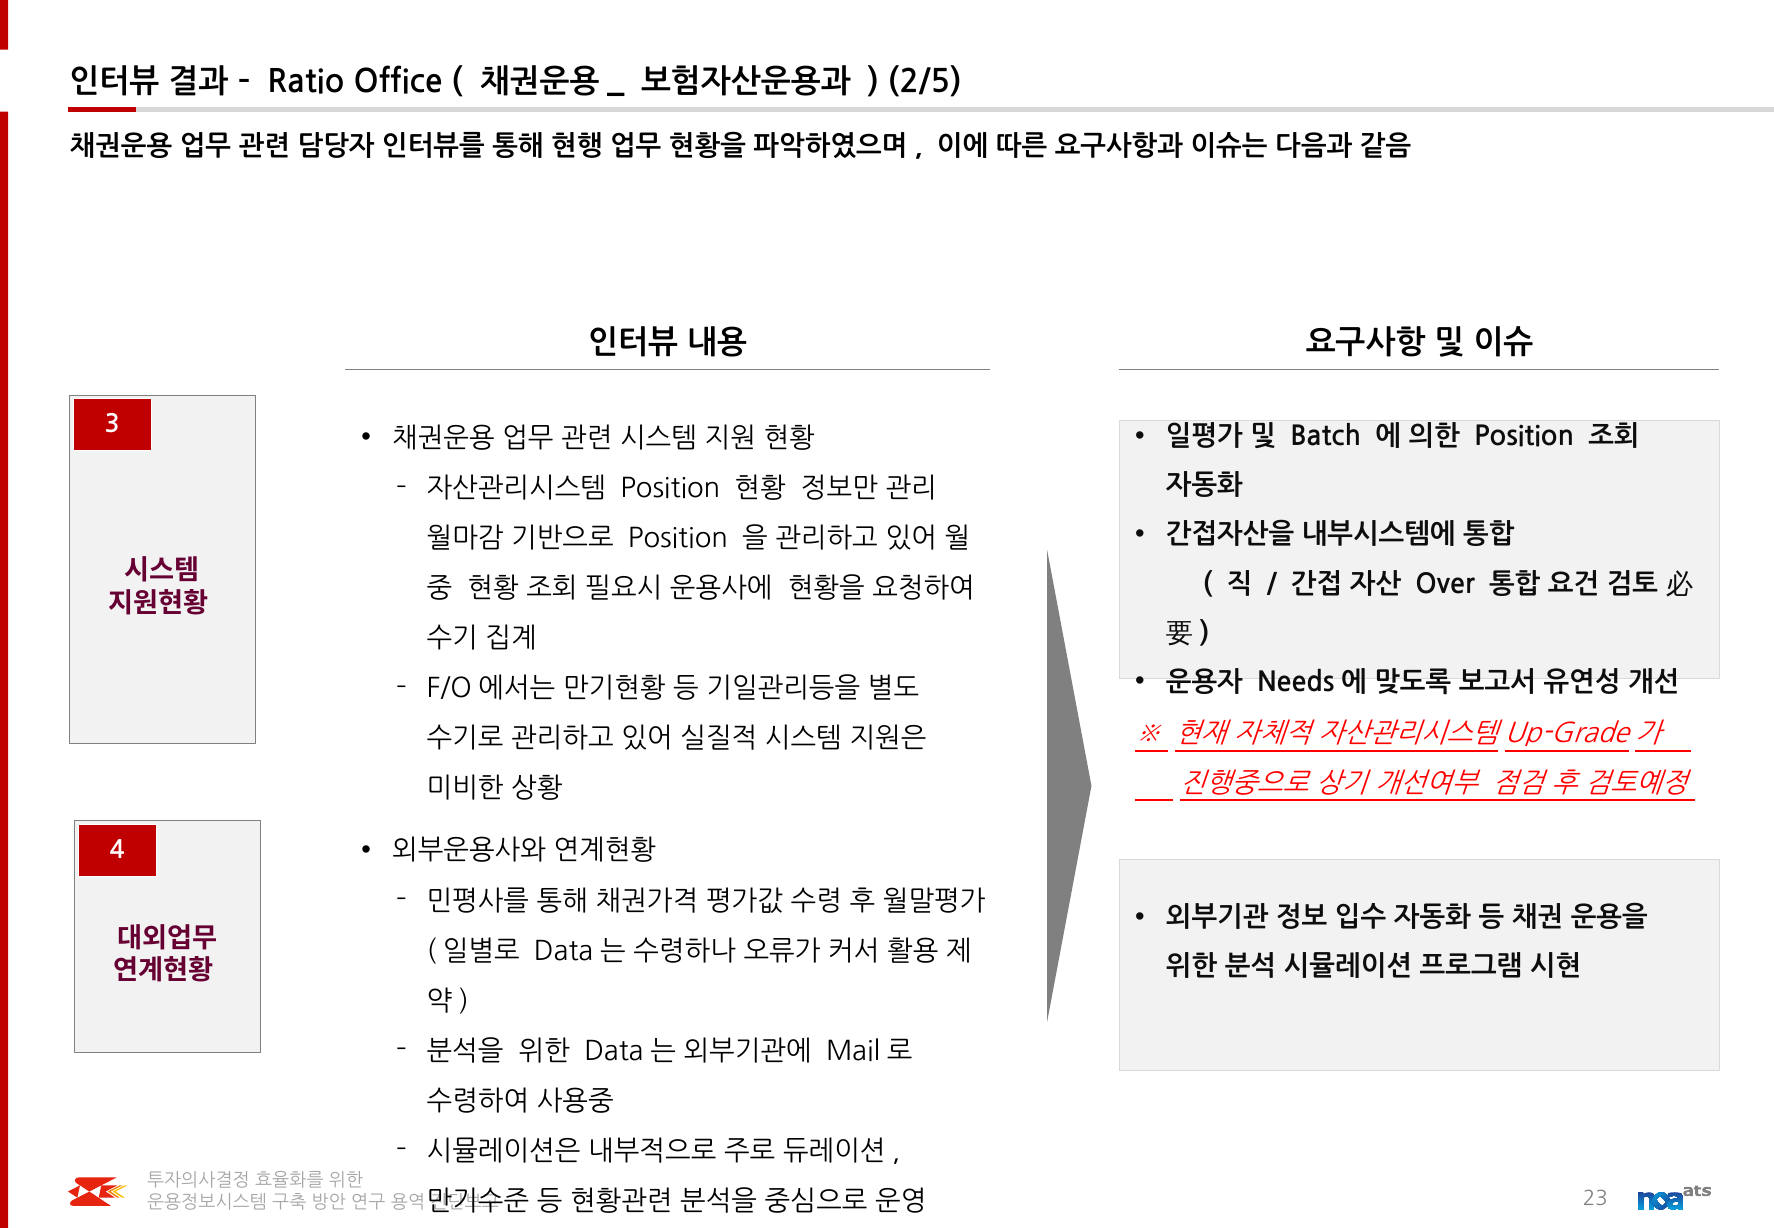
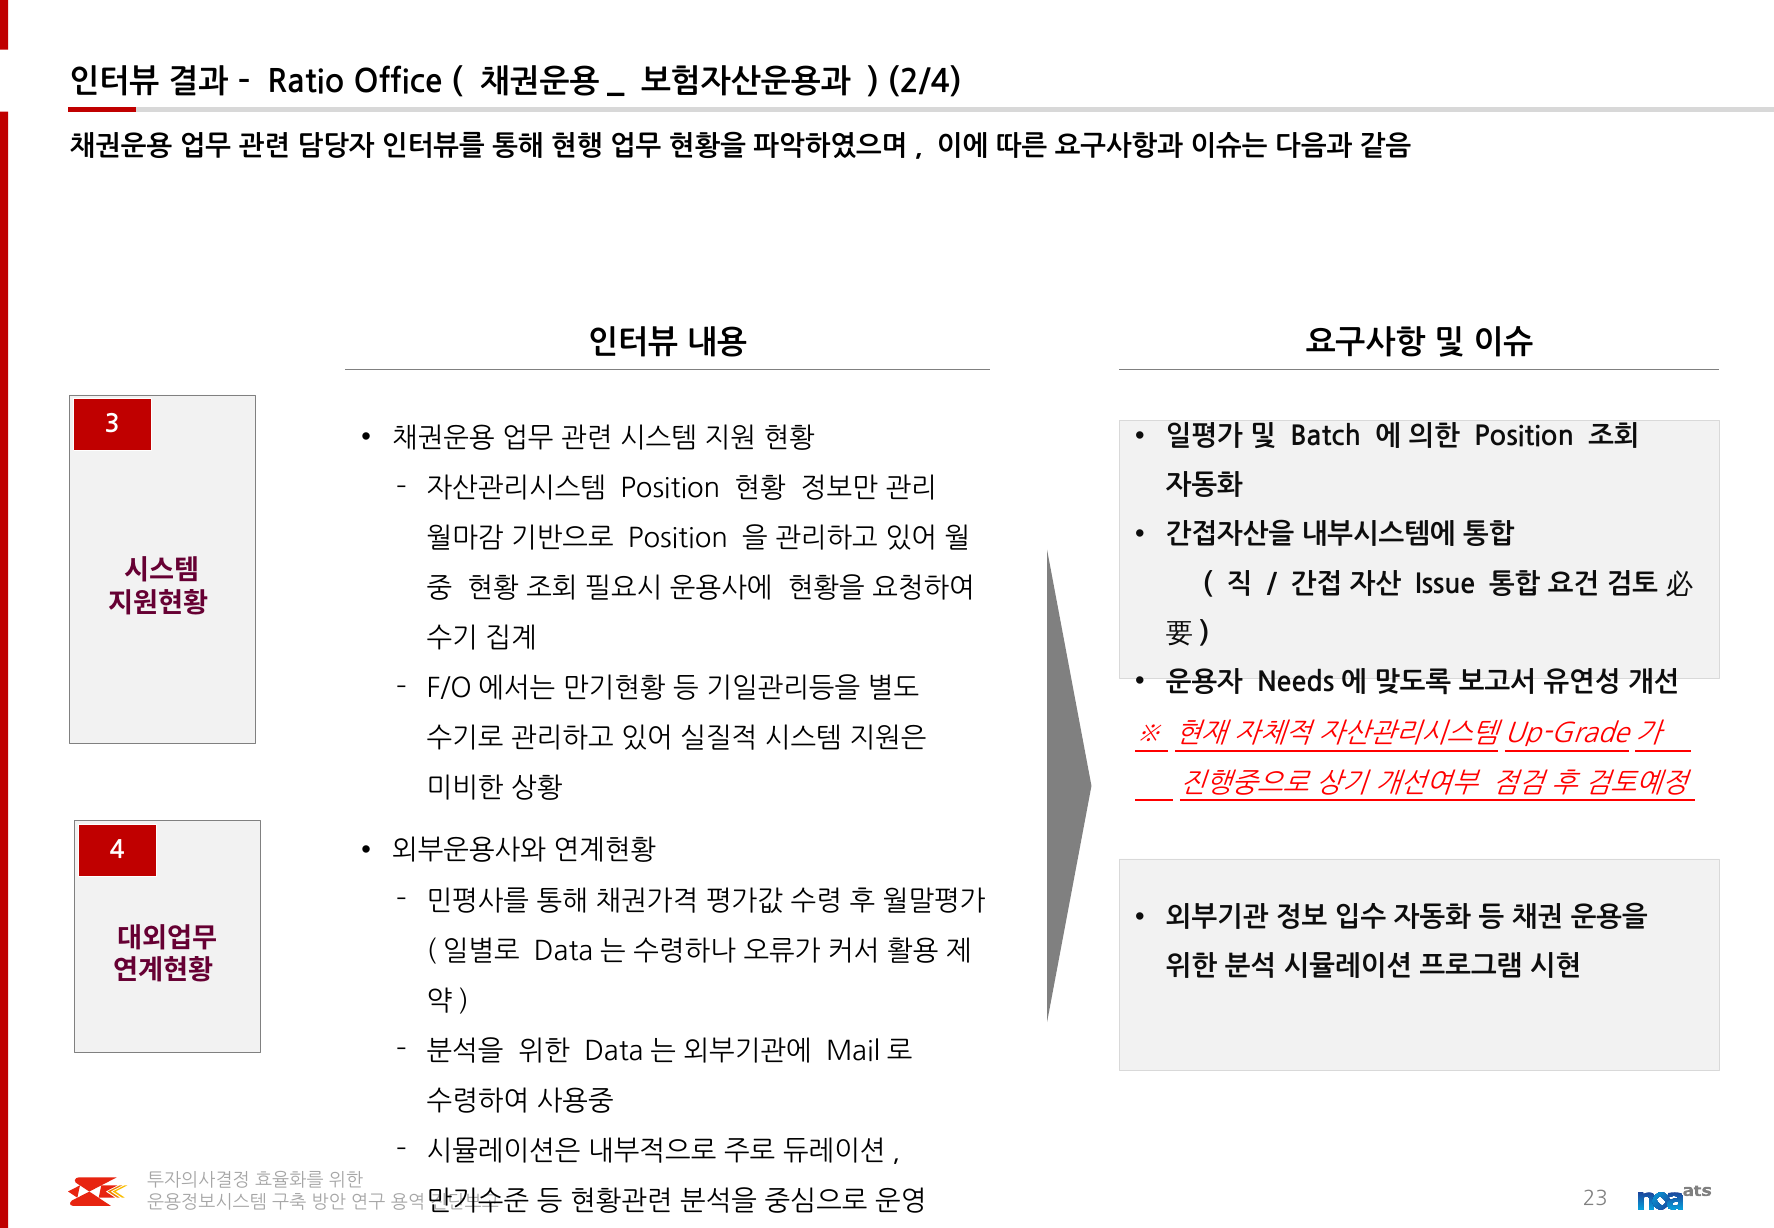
2/5: 2/5 -> 2/4 (925, 82)
Over: Over -> Issue (1445, 584)
